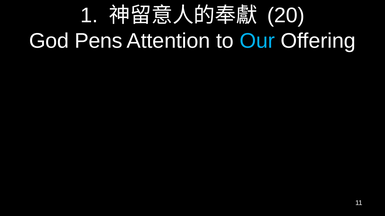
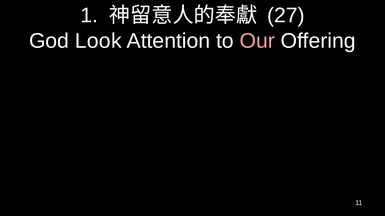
20: 20 -> 27 (286, 15)
Pens: Pens -> Look (98, 41)
Our colour: light blue -> pink (257, 41)
